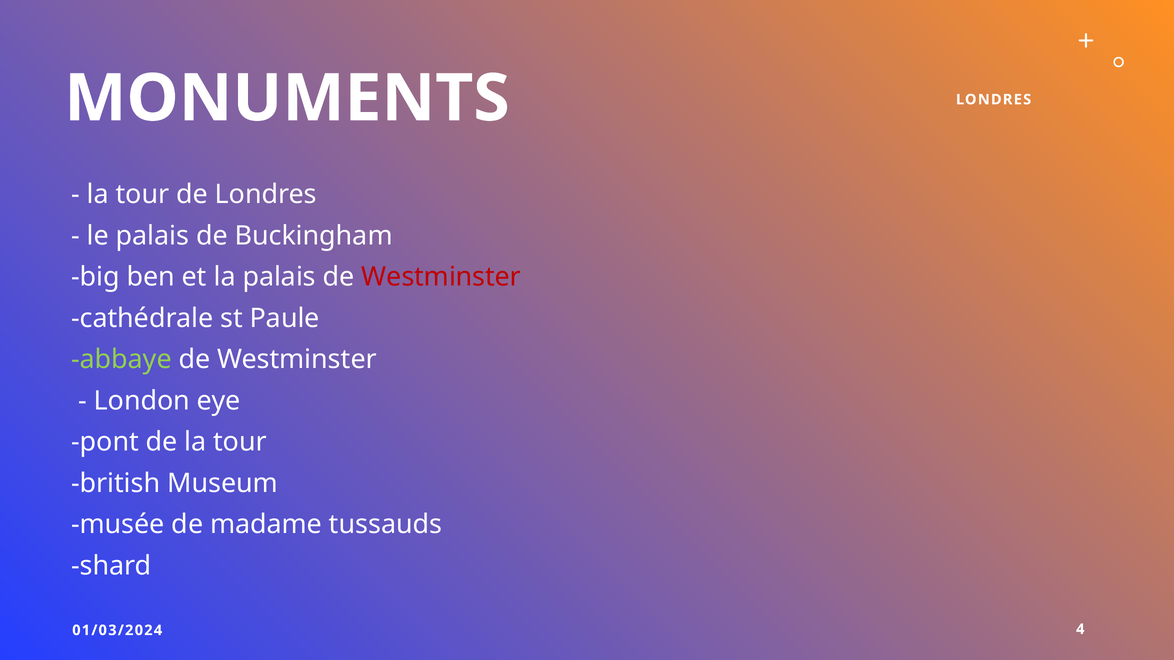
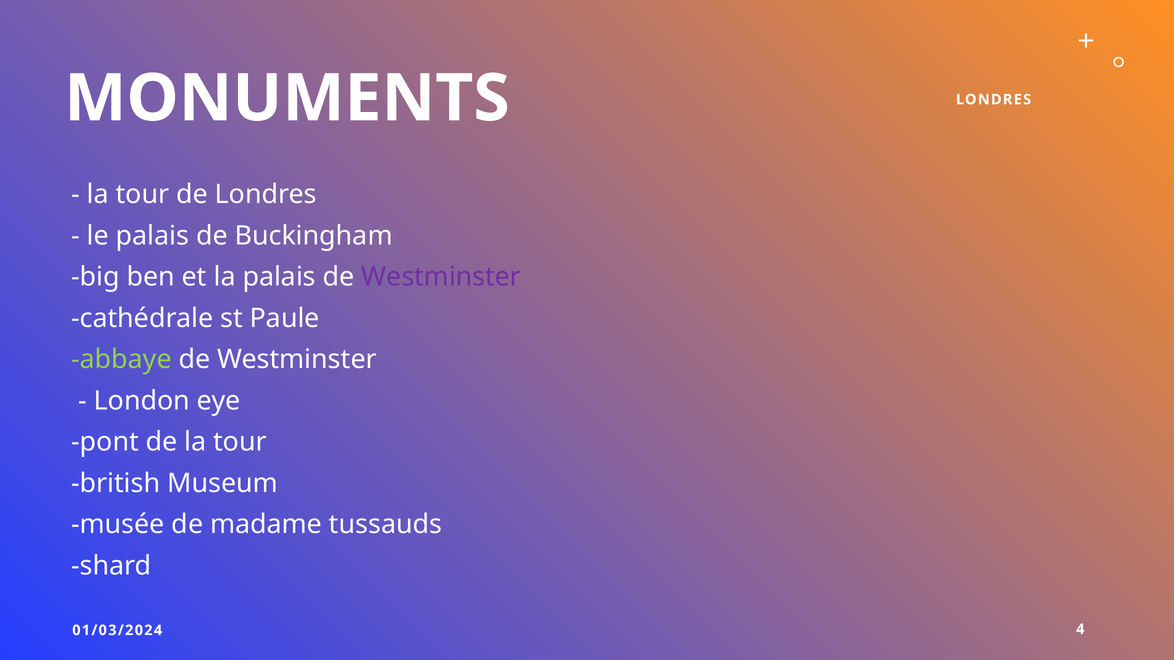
Westminster colour: red -> purple (441, 277)
